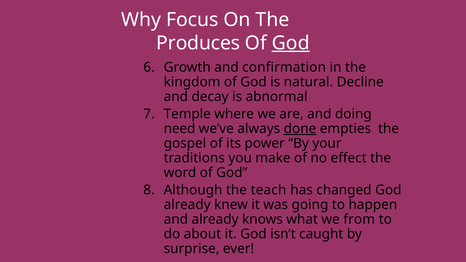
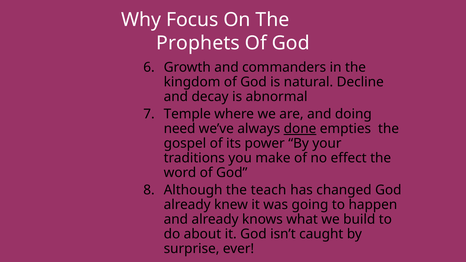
Produces: Produces -> Prophets (198, 43)
God underline: present -> none (291, 43)
confirmation: confirmation -> commanders (284, 67)
from: from -> build (359, 220)
